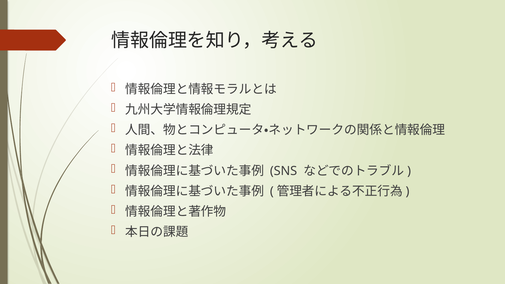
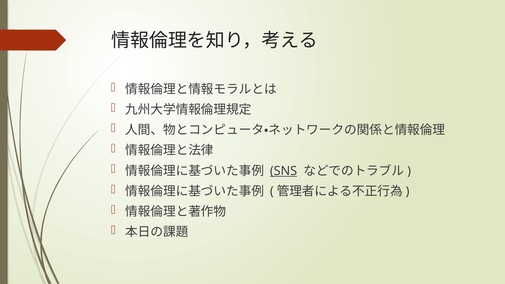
SNS underline: none -> present (284, 171)
